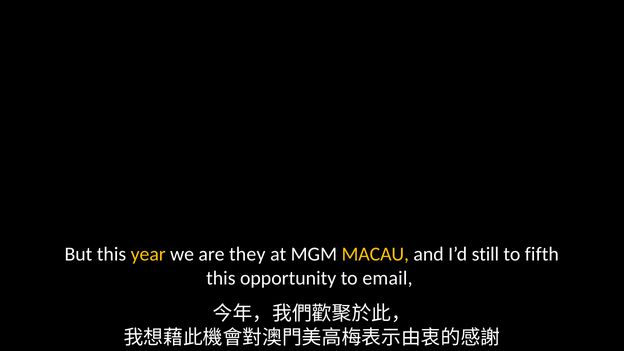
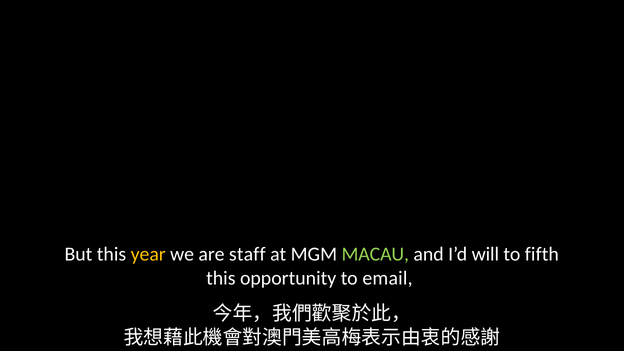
they: they -> staff (247, 254)
MACAU colour: yellow -> light green (375, 254)
still: still -> will (485, 254)
